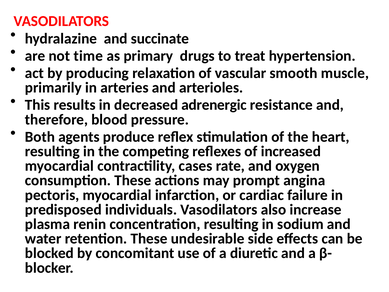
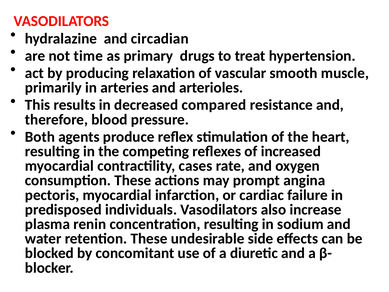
succinate: succinate -> circadian (160, 39)
adrenergic: adrenergic -> compared (214, 105)
